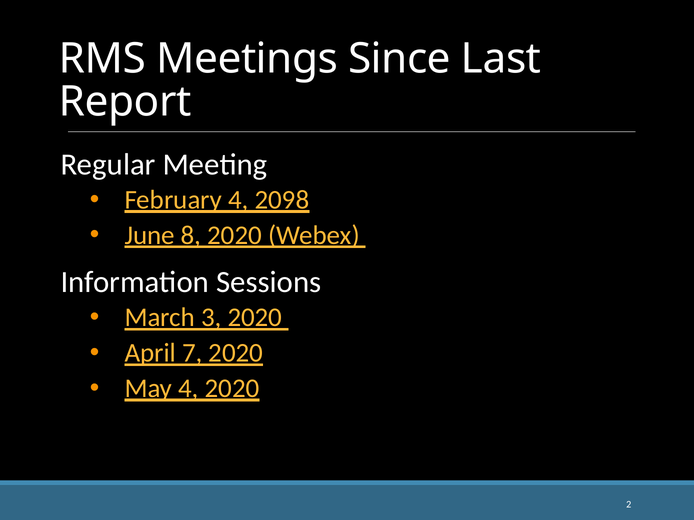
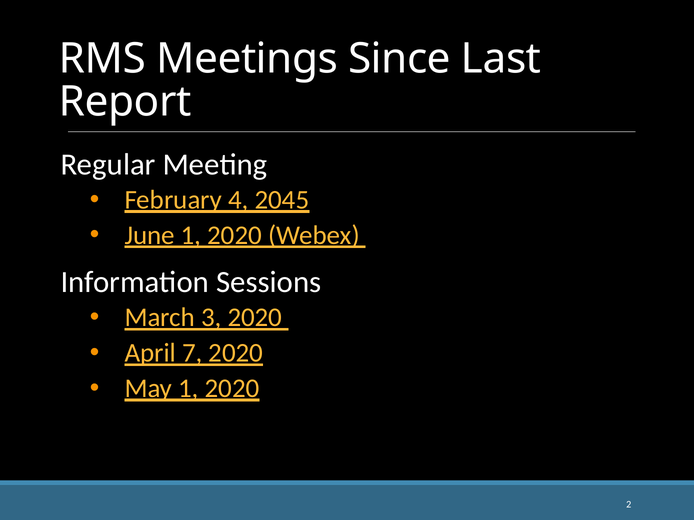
2098: 2098 -> 2045 (282, 200)
June 8: 8 -> 1 (191, 236)
May 4: 4 -> 1 (188, 389)
